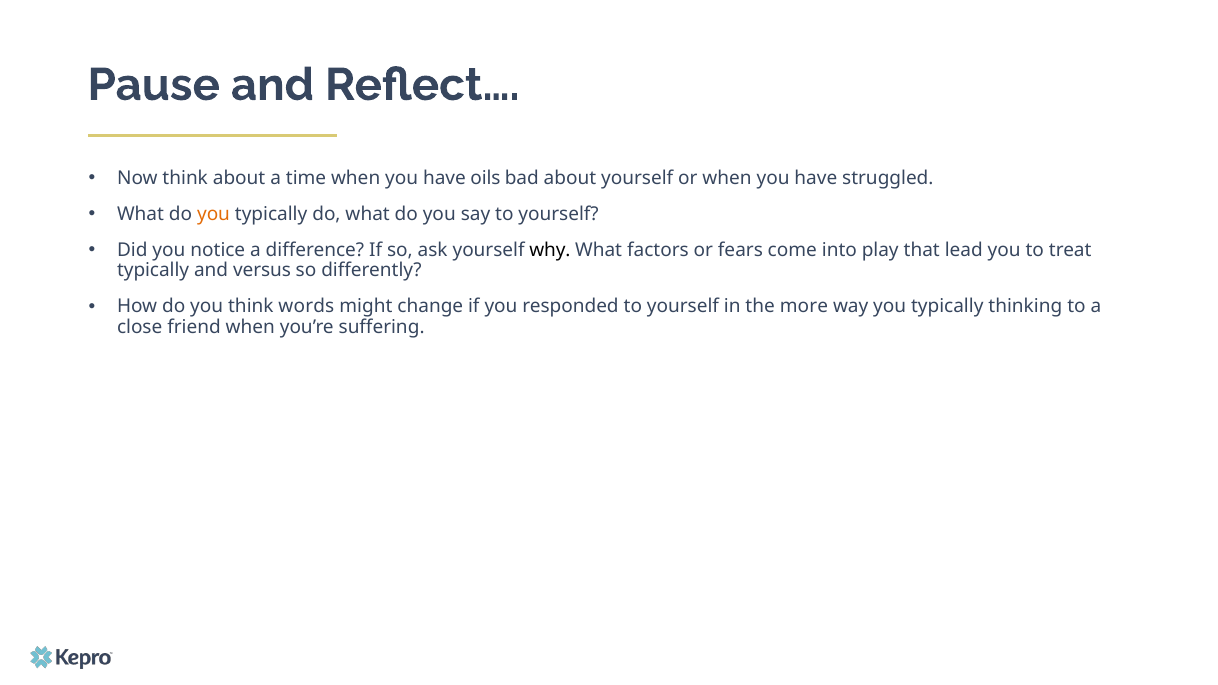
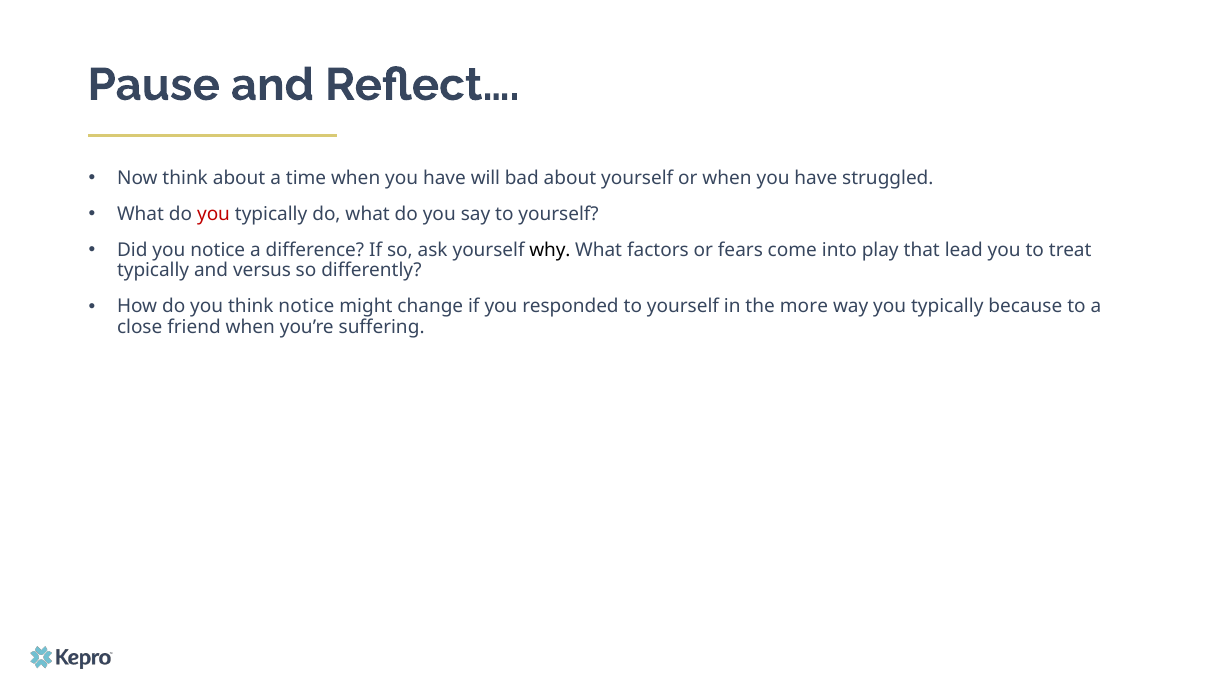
oils: oils -> will (485, 179)
you colour: orange -> red (214, 214)
think words: words -> notice (306, 307)
thinking: thinking -> because (1025, 307)
